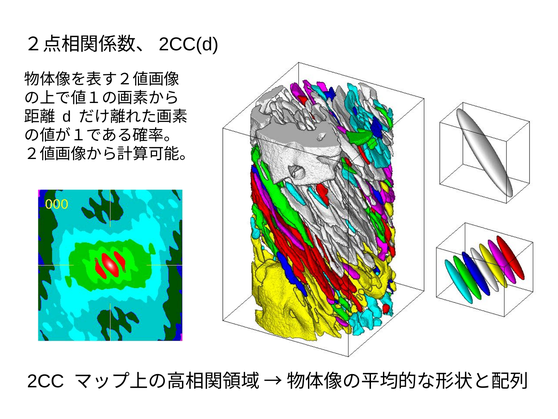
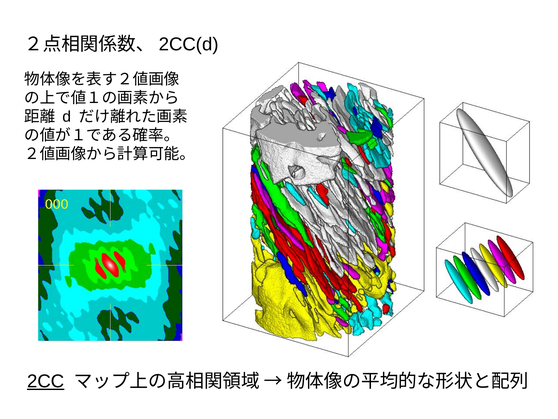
2CC underline: none -> present (46, 381)
